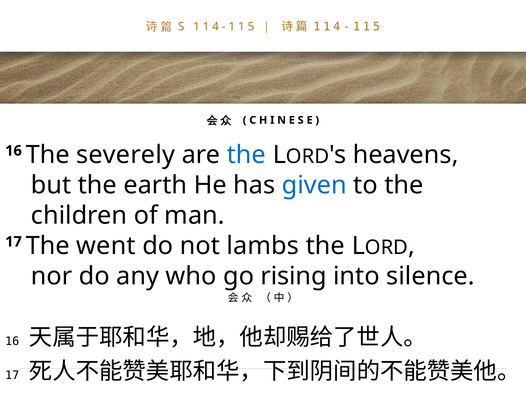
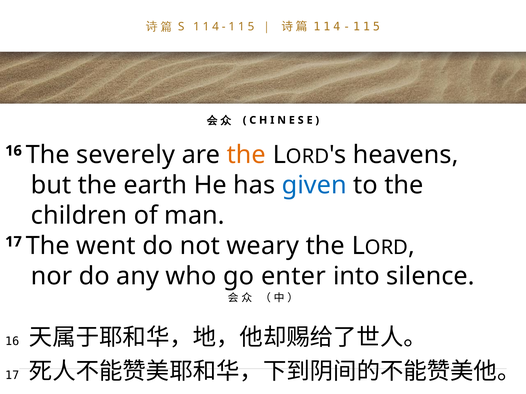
the colour: blue -> orange (246, 155)
lambs: lambs -> weary (263, 246)
rising: rising -> enter (293, 276)
